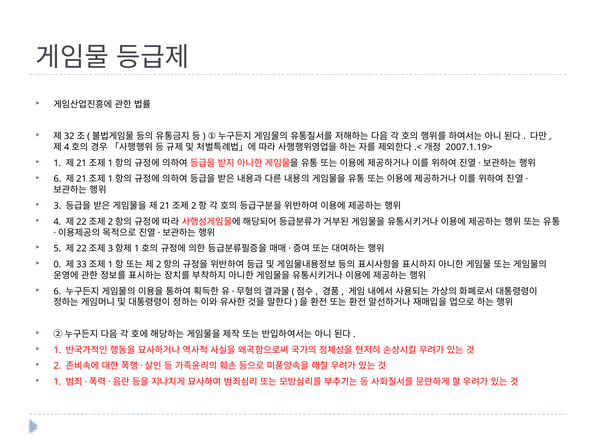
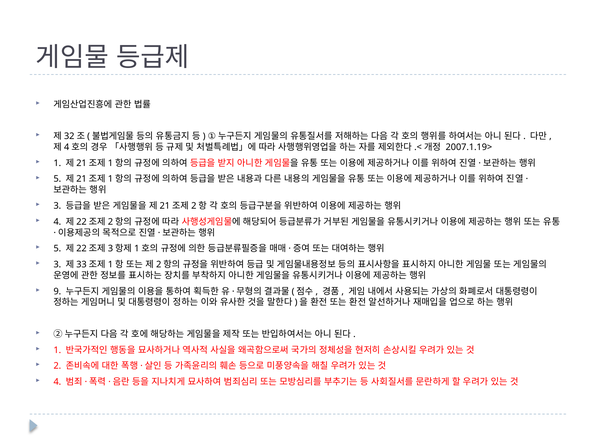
6: 6 -> 5 (57, 179)
0: 0 -> 3 (57, 264)
6: 6 -> 9 (57, 291)
1: 1 -> 4 (57, 382)
